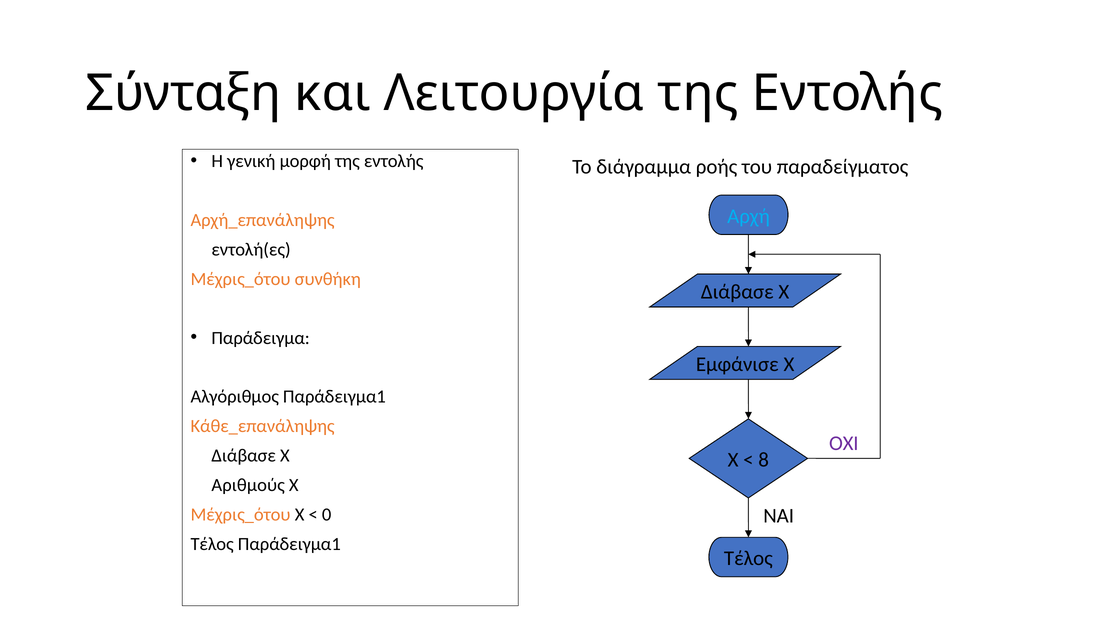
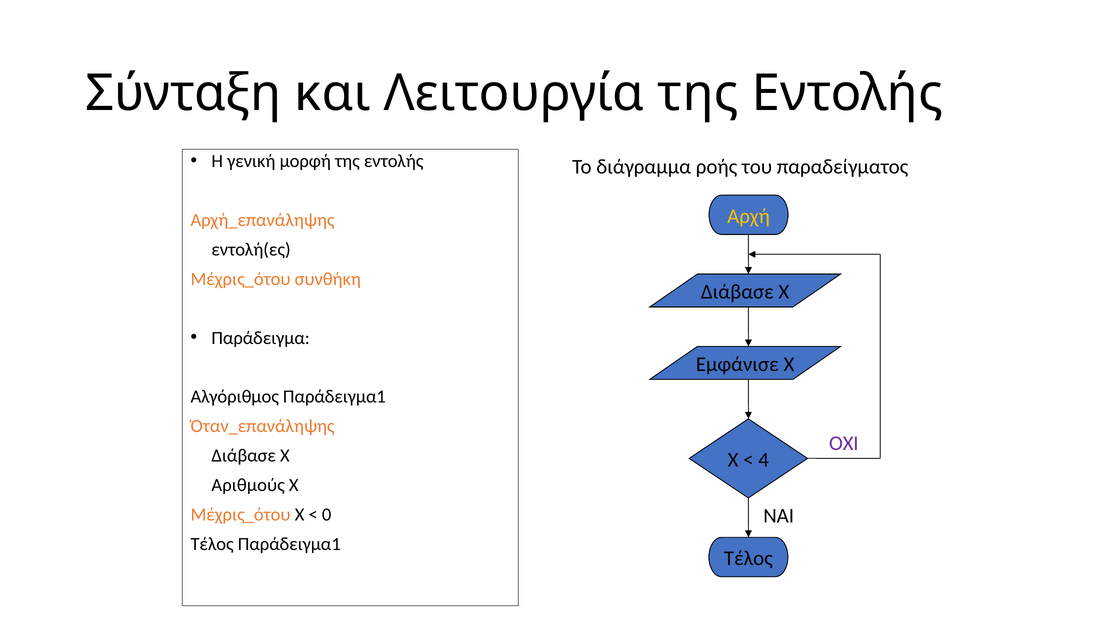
Αρχή colour: light blue -> yellow (749, 216)
Κάθε_επανάληψης: Κάθε_επανάληψης -> Όταν_επανάληψης (263, 426)
8: 8 -> 4 (764, 460)
